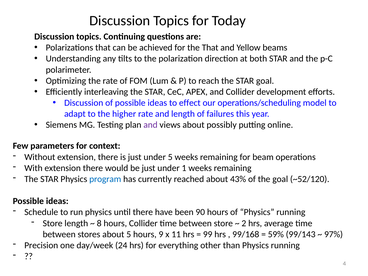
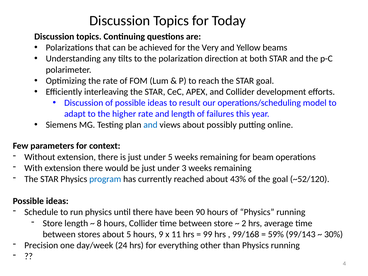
the That: That -> Very (210, 48)
effect: effect -> result (190, 103)
and colour: purple -> blue (150, 125)
1: 1 -> 3 (184, 168)
97%: 97% -> 30% (334, 234)
